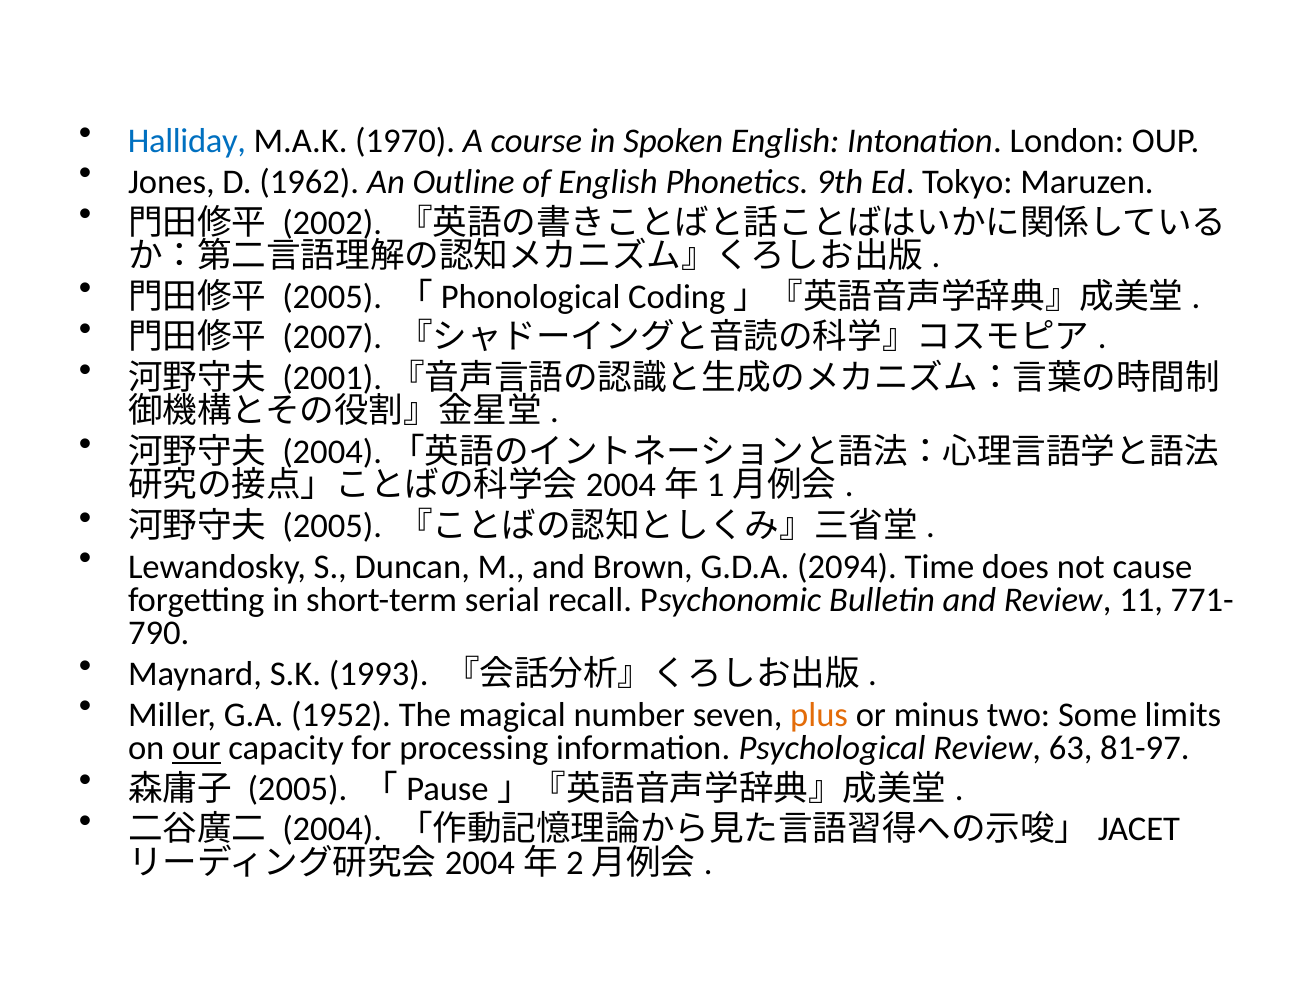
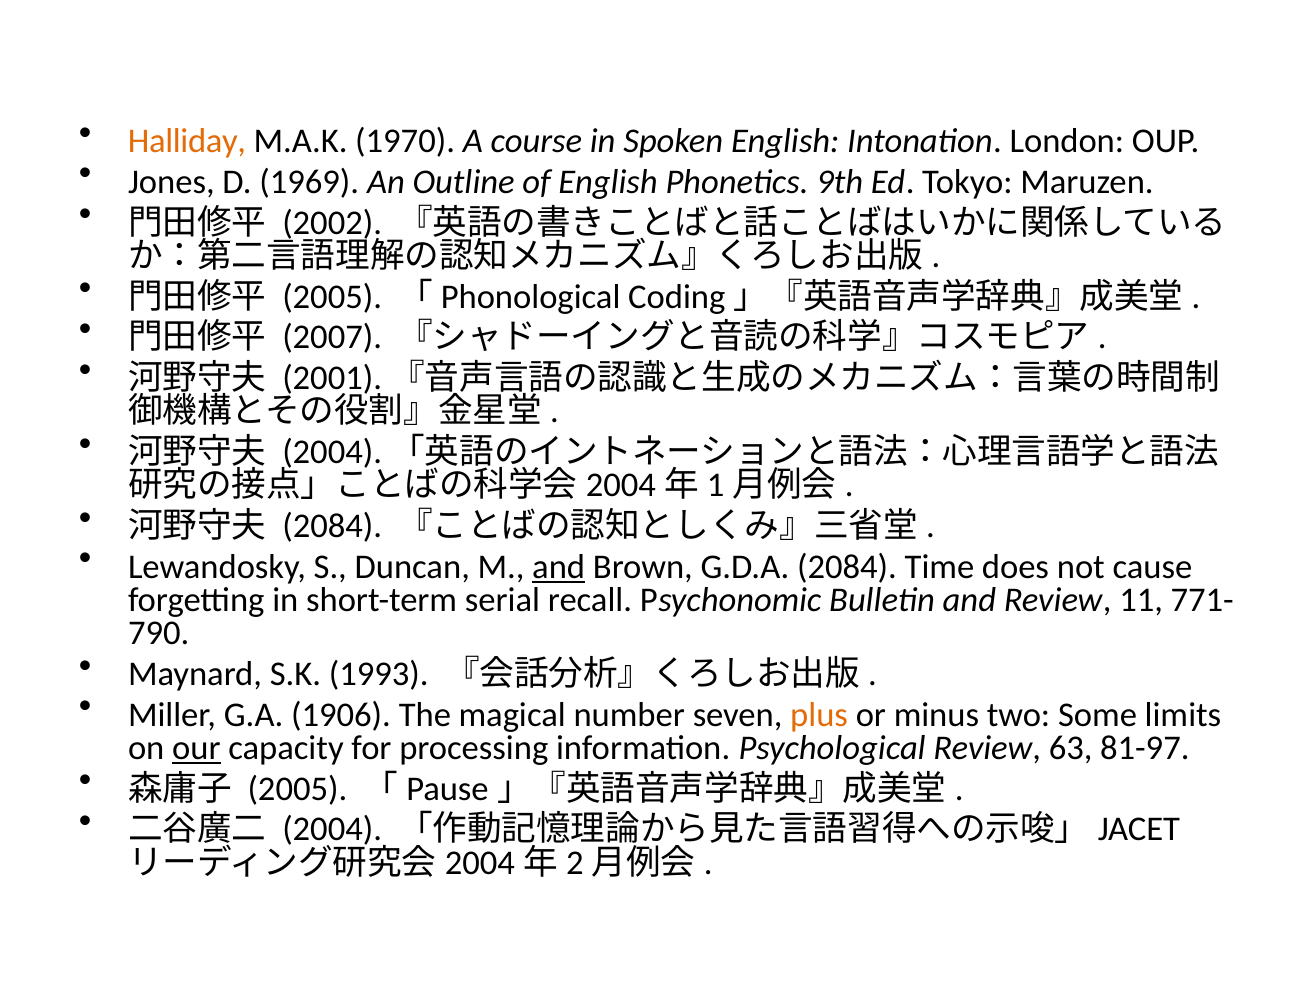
Halliday colour: blue -> orange (187, 141)
1962: 1962 -> 1969 (309, 182)
2005: 2005 -> 2084 (332, 526)
and underline: none -> present (559, 567)
G.D.A 2094: 2094 -> 2084 (847, 567)
1952: 1952 -> 1906 (341, 715)
